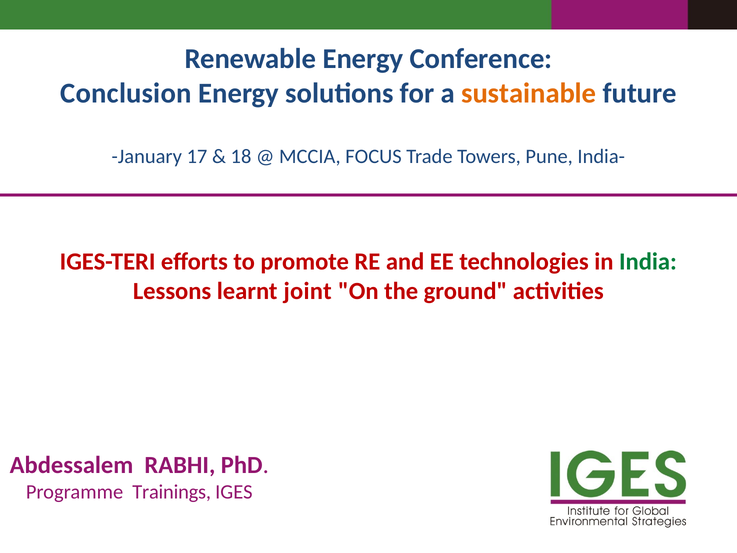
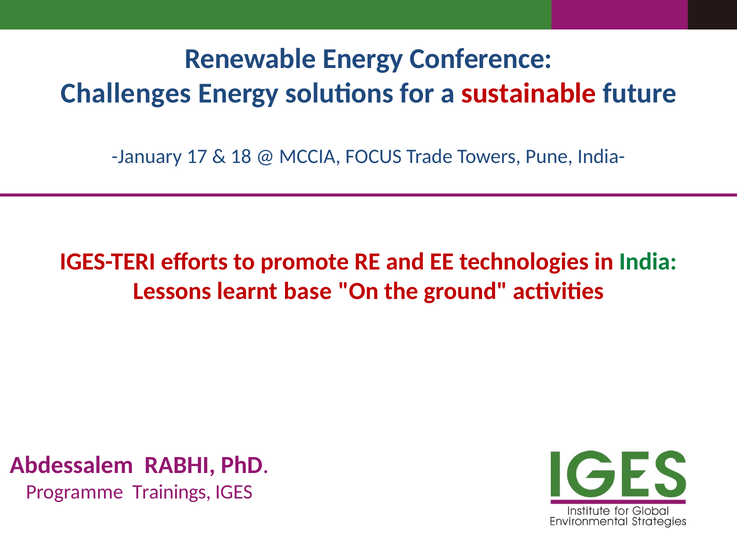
Conclusion: Conclusion -> Challenges (126, 93)
sustainable colour: orange -> red (529, 93)
joint: joint -> base (308, 291)
